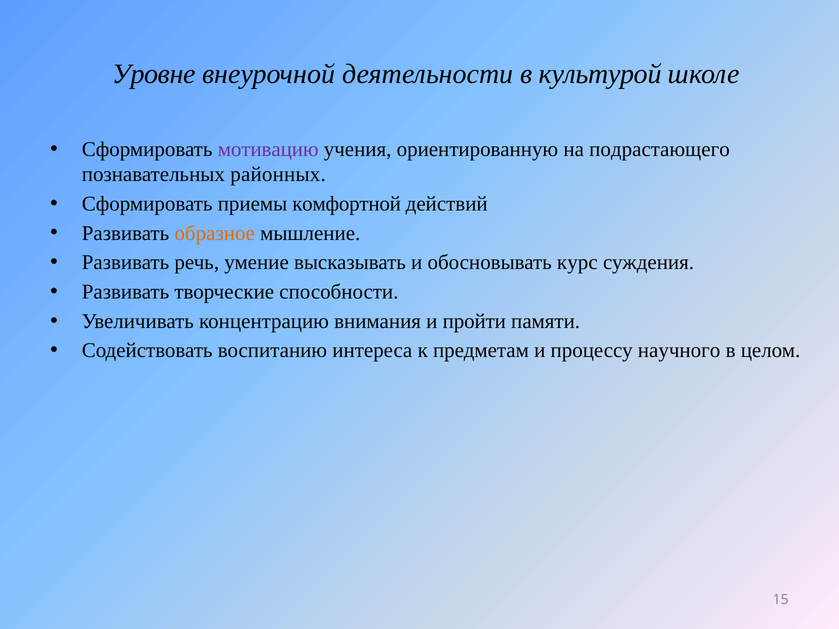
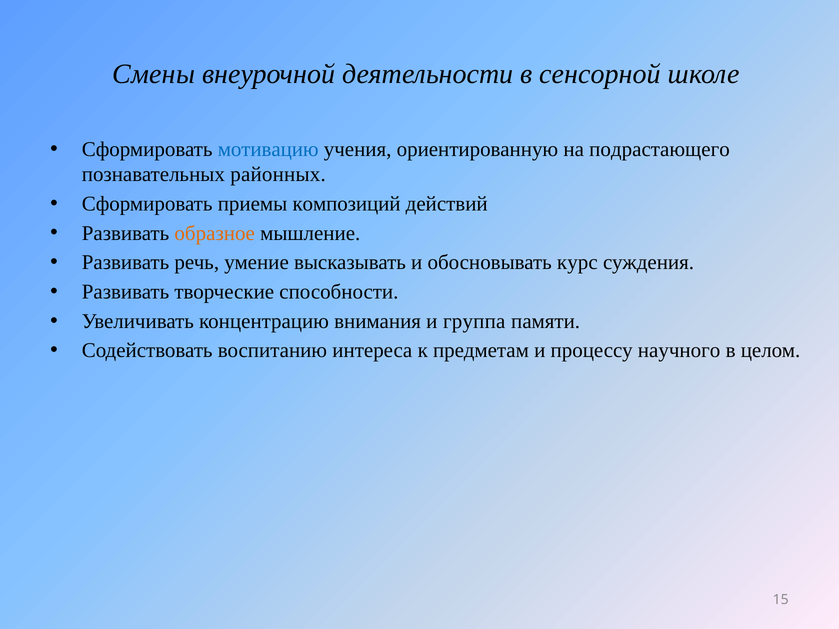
Уровне: Уровне -> Смены (154, 74)
культурой: культурой -> сенсорной (600, 74)
мотивацию colour: purple -> blue (268, 149)
комфортной: комфортной -> композиций (347, 204)
пройти: пройти -> группа (474, 321)
